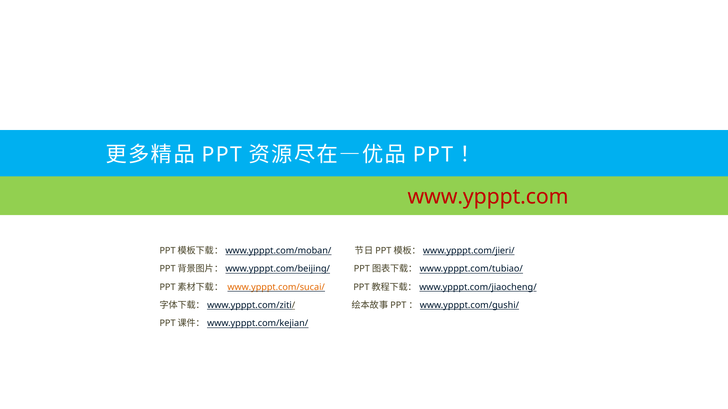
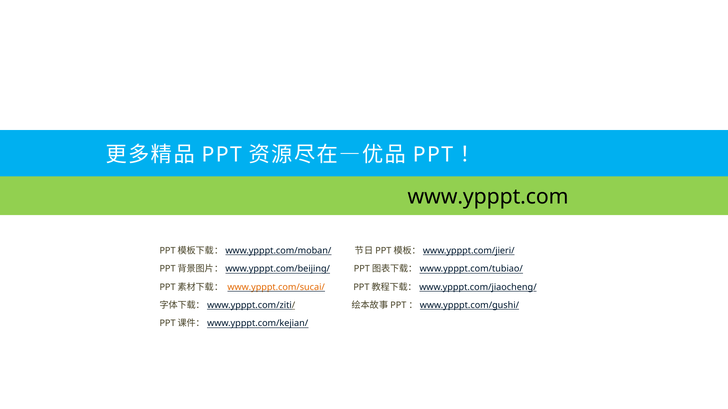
www.ypppt.com colour: red -> black (488, 197)
